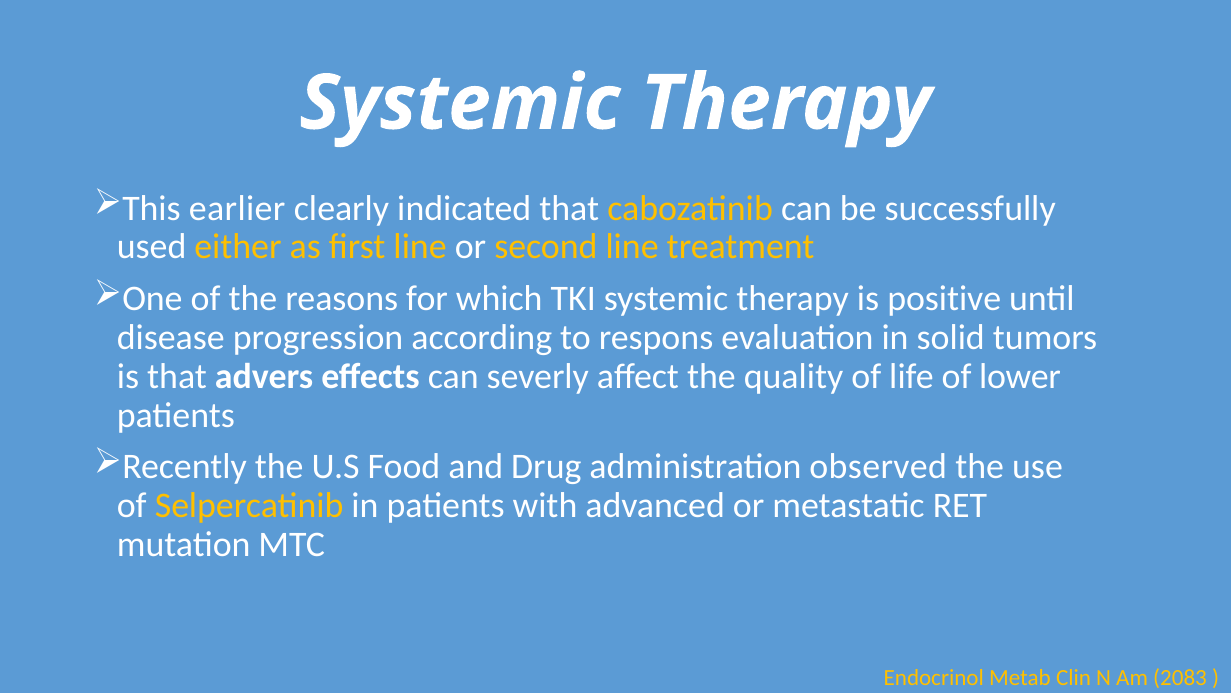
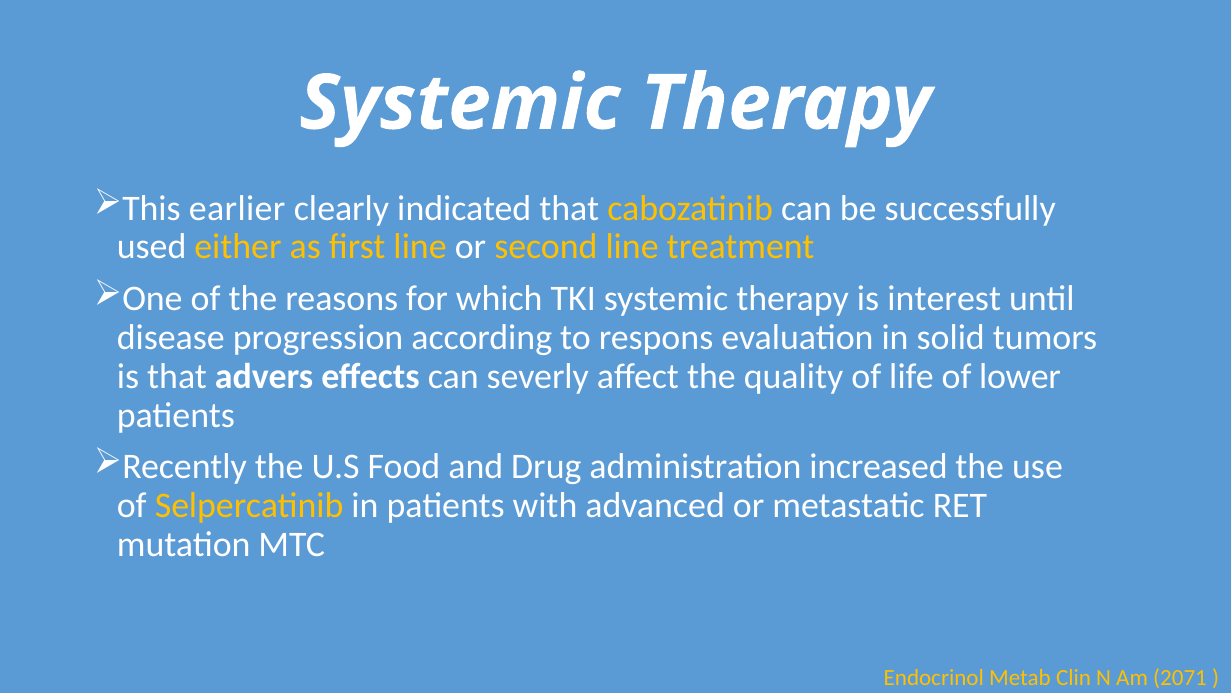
positive: positive -> interest (944, 299)
observed: observed -> increased (879, 466)
2083: 2083 -> 2071 (1180, 678)
